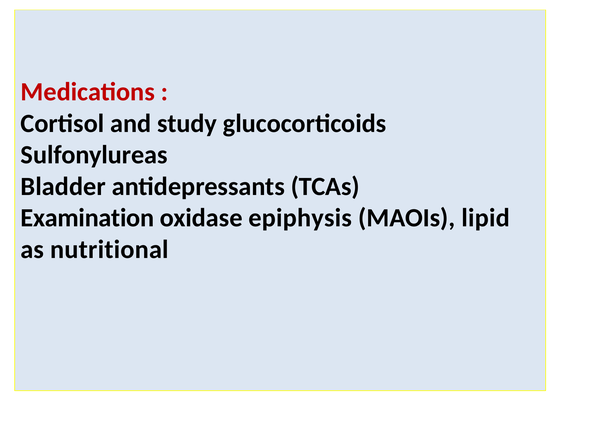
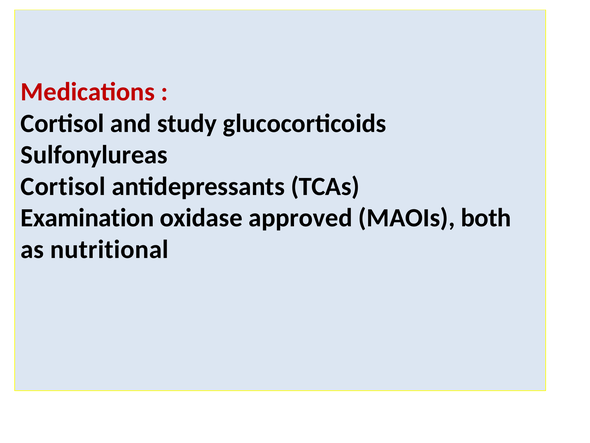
Bladder: Bladder -> Cortisol (63, 186)
epiphysis: epiphysis -> approved (300, 218)
lipid: lipid -> both (486, 218)
